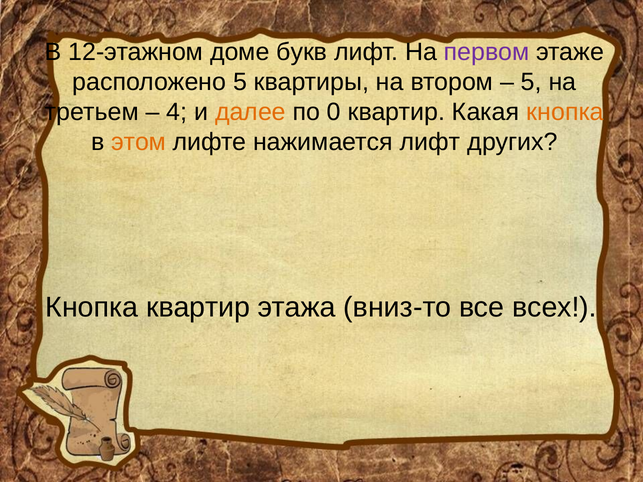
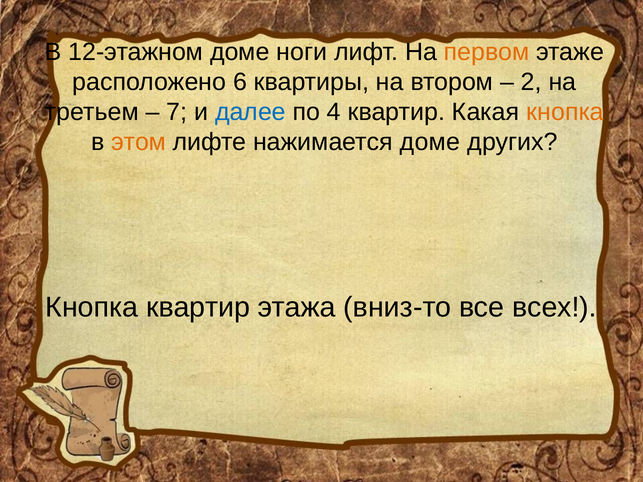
букв: букв -> ноги (302, 52)
первом colour: purple -> orange (487, 52)
расположено 5: 5 -> 6 (240, 82)
5: 5 -> 2 (531, 82)
4: 4 -> 7 (177, 112)
далее colour: orange -> blue (250, 112)
0: 0 -> 4 (334, 112)
нажимается лифт: лифт -> доме (430, 142)
